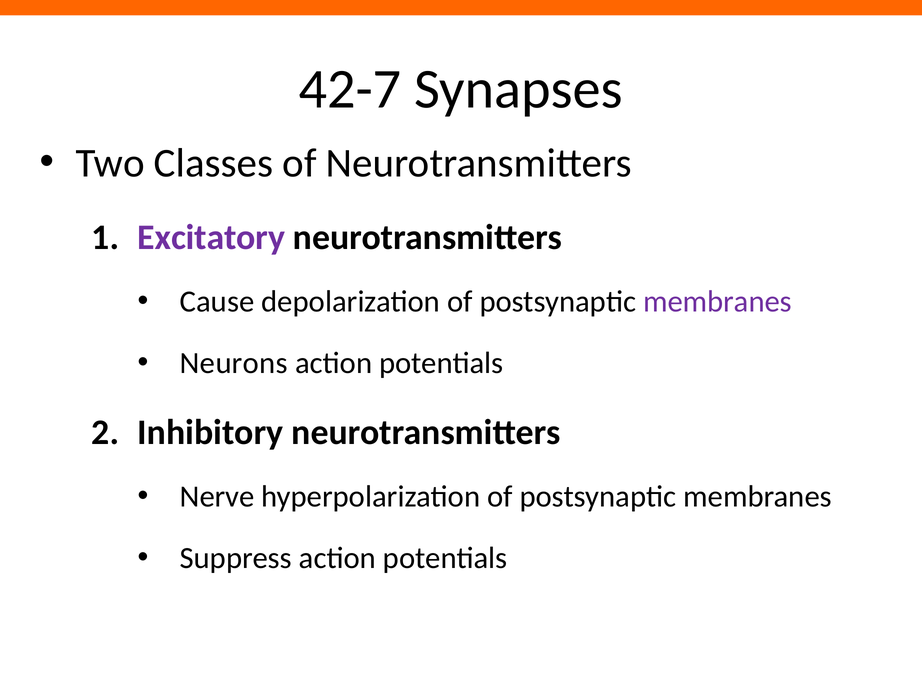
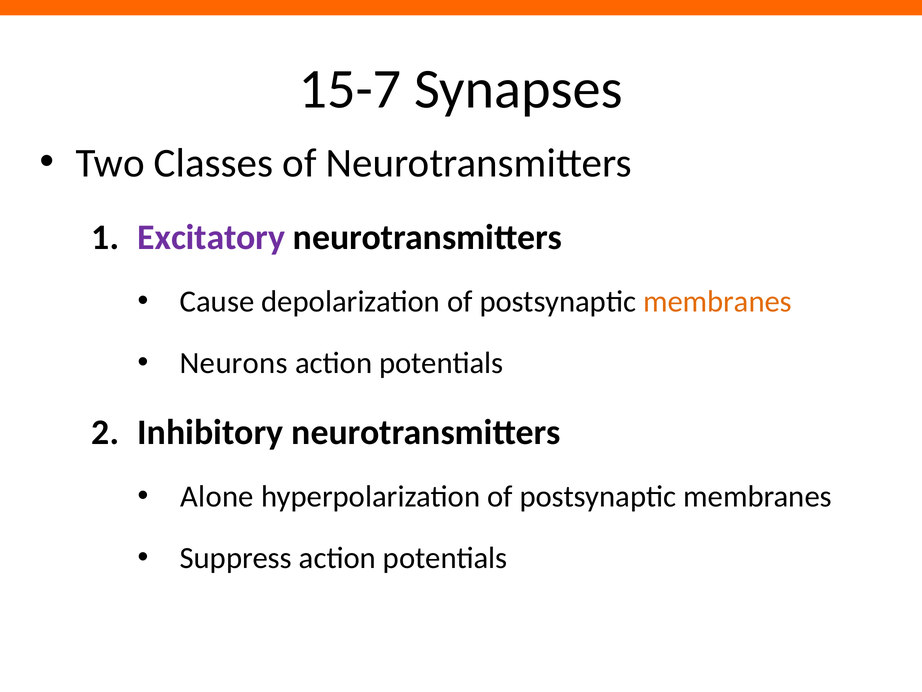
42-7: 42-7 -> 15-7 (350, 89)
membranes colour: purple -> orange (718, 302)
Nerve: Nerve -> Alone (217, 496)
